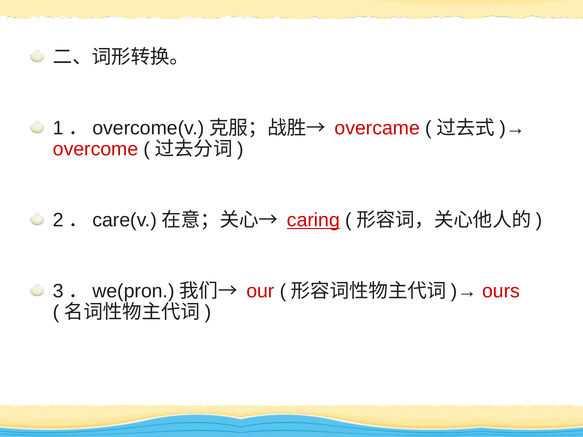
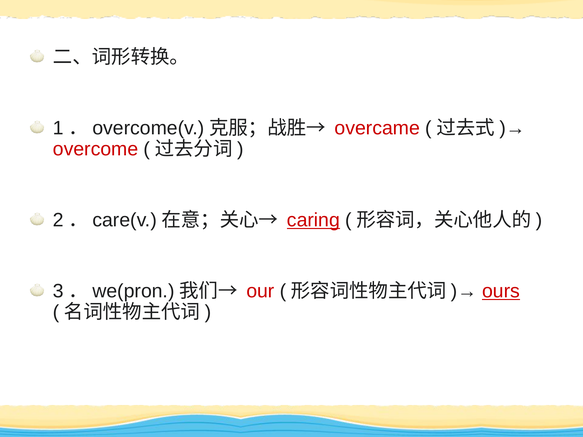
ours underline: none -> present (501, 291)
